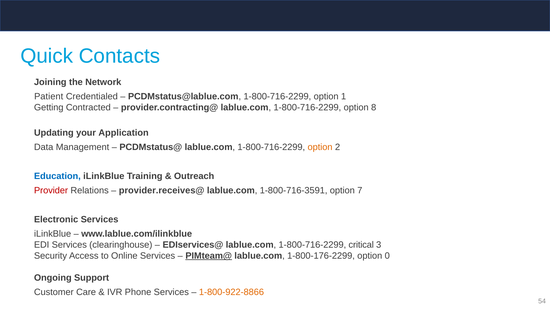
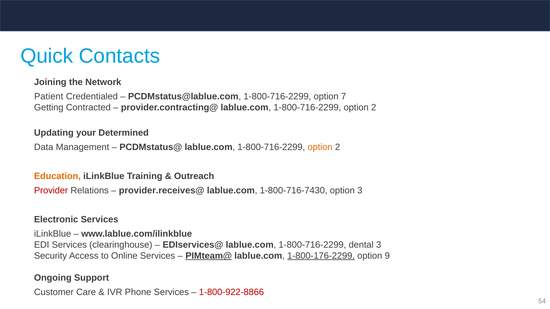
1: 1 -> 7 (344, 97)
8: 8 -> 2 (374, 108)
Application: Application -> Determined (124, 133)
Education colour: blue -> orange (57, 176)
1-800-716-3591: 1-800-716-3591 -> 1-800-716-7430 (294, 191)
option 7: 7 -> 3 (360, 191)
critical: critical -> dental (361, 245)
1-800-176-2299 underline: none -> present (321, 256)
0: 0 -> 9 (387, 256)
1-800-922-8866 colour: orange -> red (231, 293)
